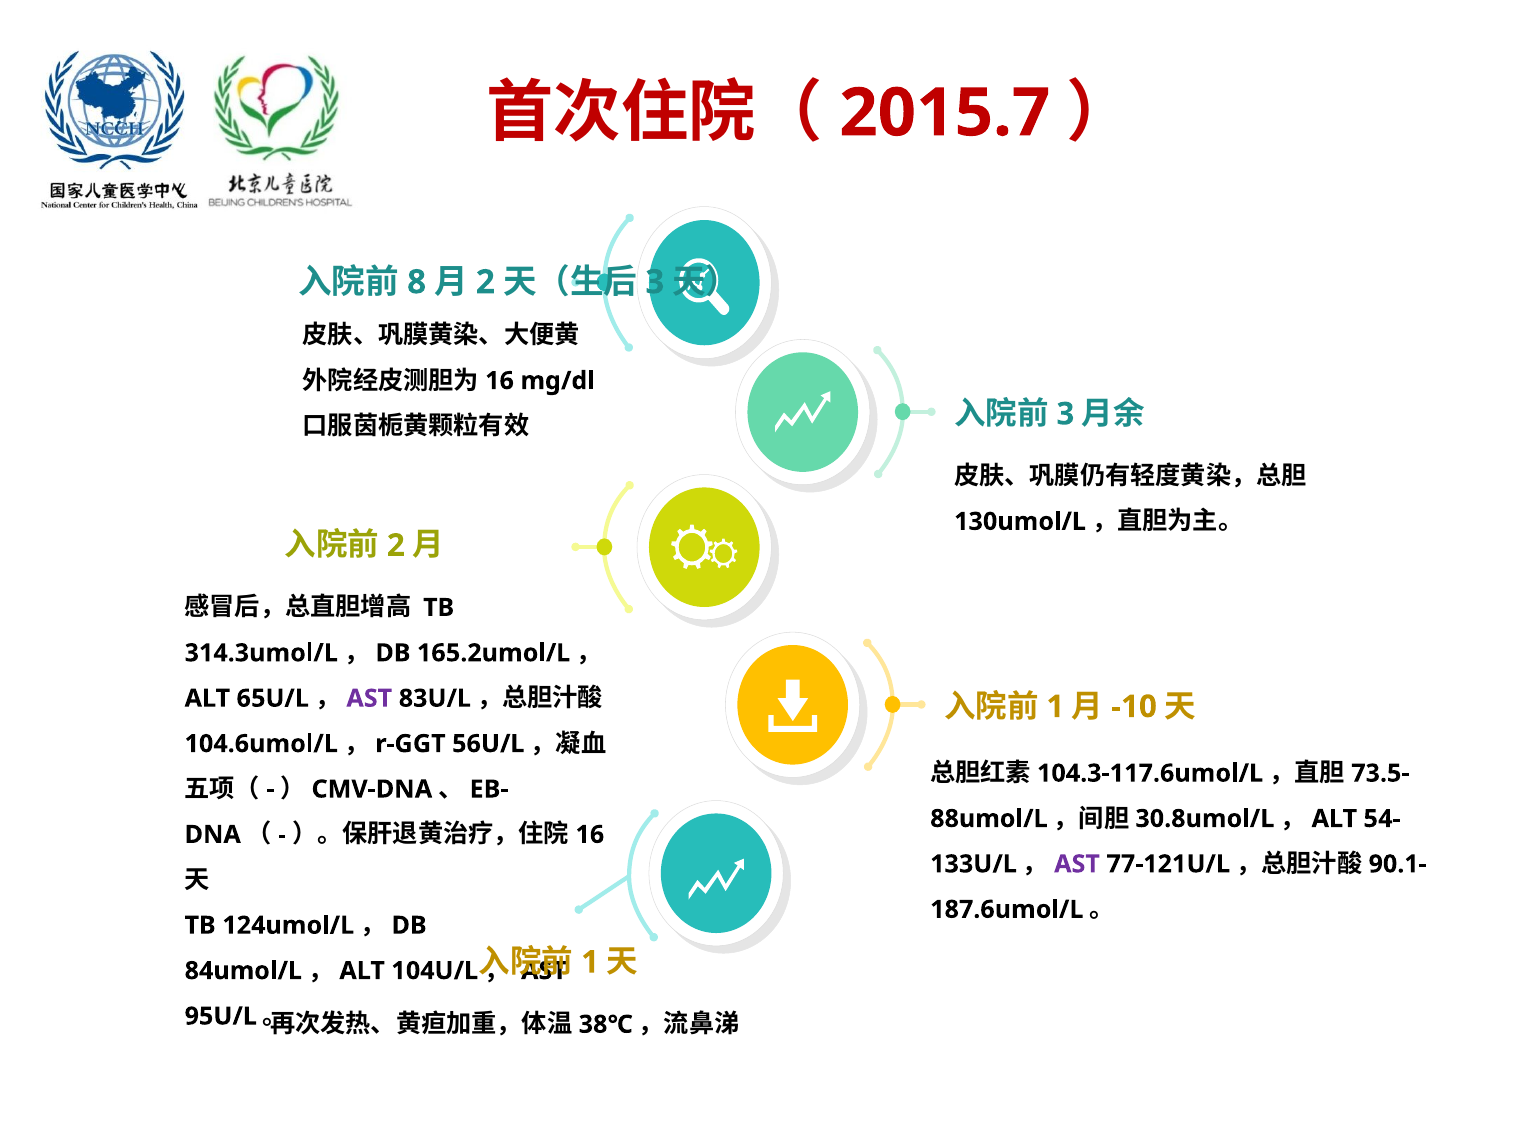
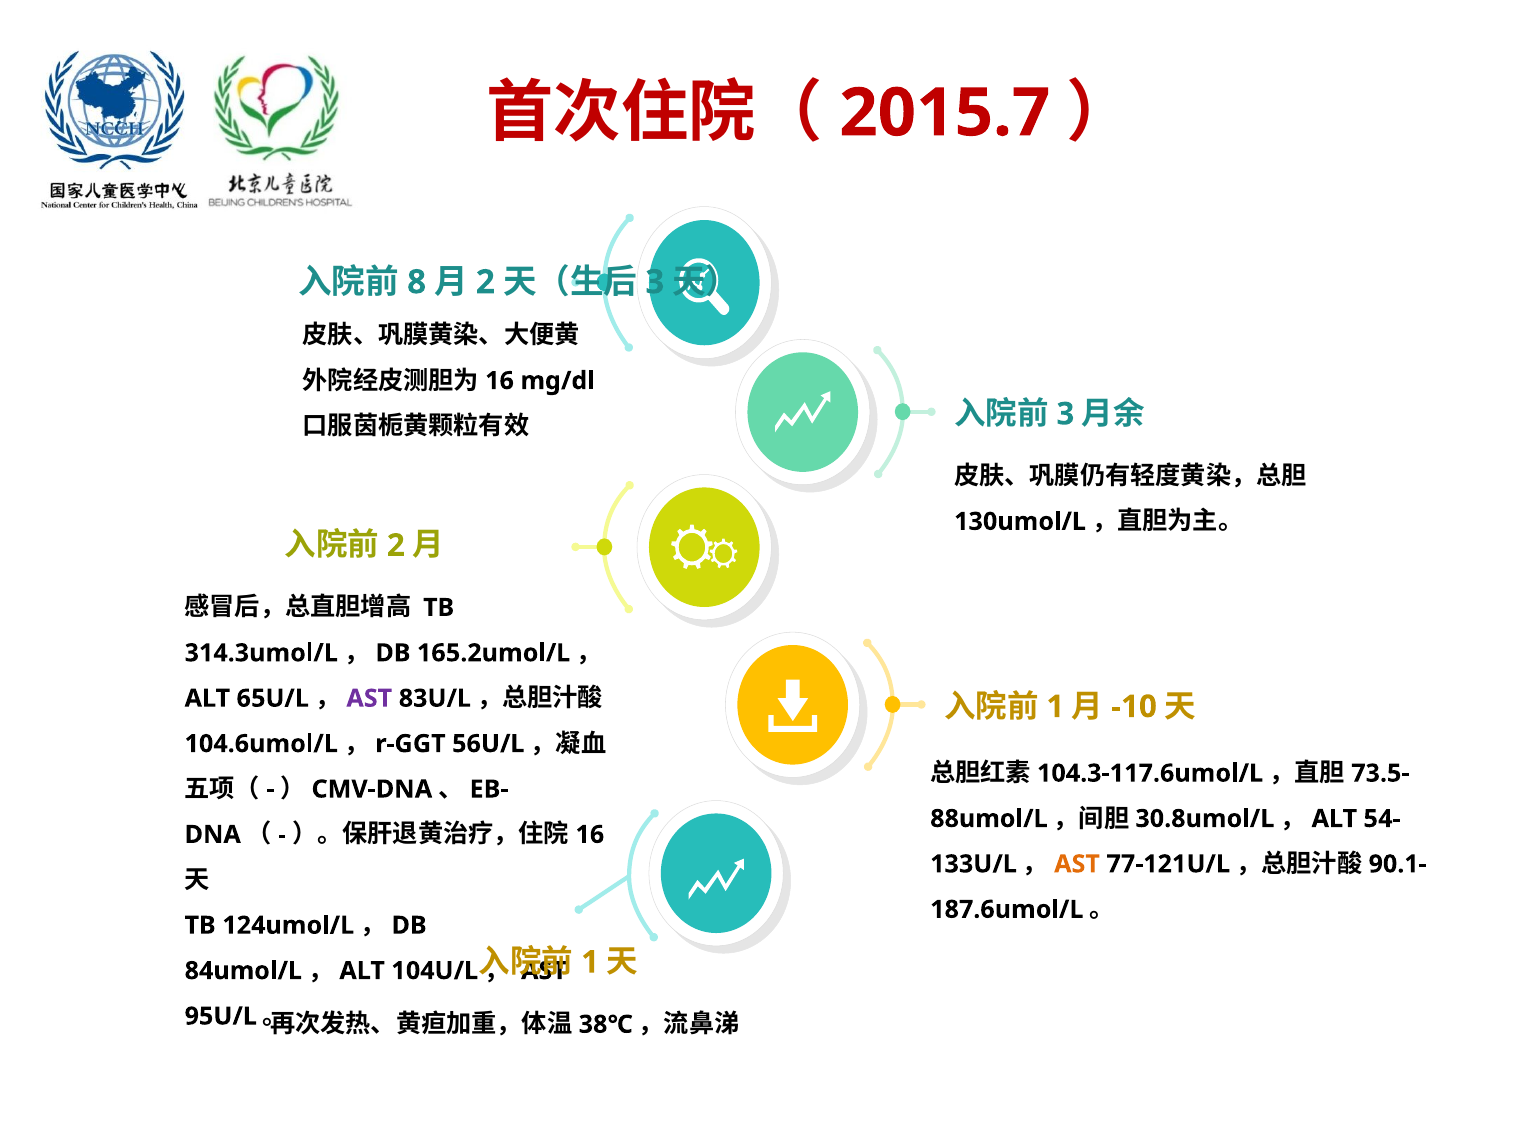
AST colour: purple -> orange (1077, 864)
